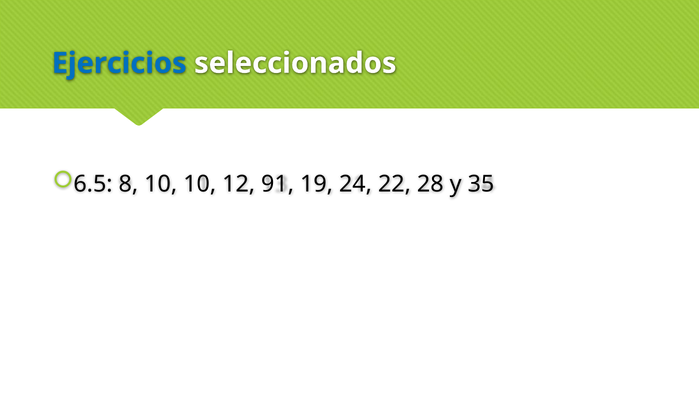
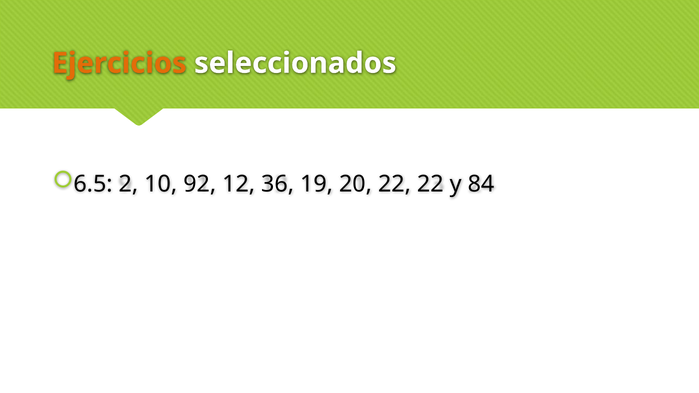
Ejercicios colour: blue -> orange (119, 63)
8: 8 -> 2 (128, 184)
10 10: 10 -> 92 (200, 184)
91: 91 -> 36 (278, 184)
24: 24 -> 20 (355, 184)
22 28: 28 -> 22 (430, 184)
35: 35 -> 84 (481, 184)
